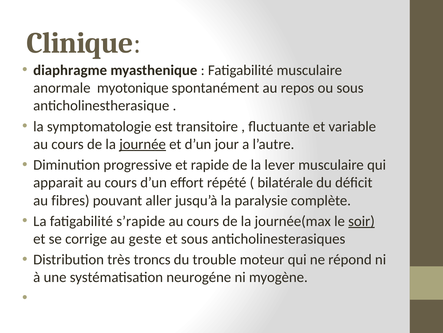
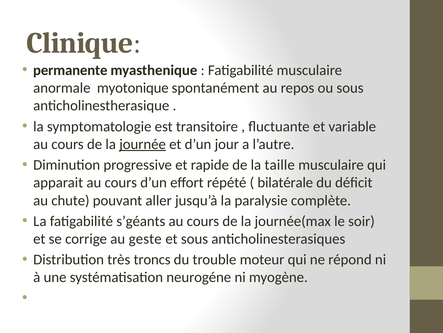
diaphragme: diaphragme -> permanente (70, 70)
lever: lever -> taille (280, 165)
fibres: fibres -> chute (70, 200)
s’rapide: s’rapide -> s’géants (141, 221)
soir underline: present -> none (361, 221)
